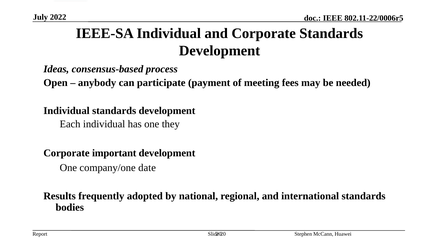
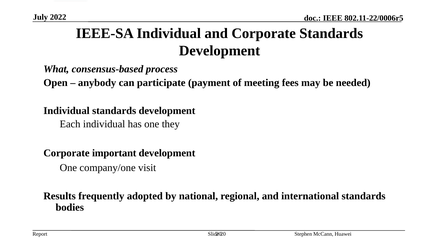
Ideas: Ideas -> What (56, 69)
date: date -> visit (147, 168)
